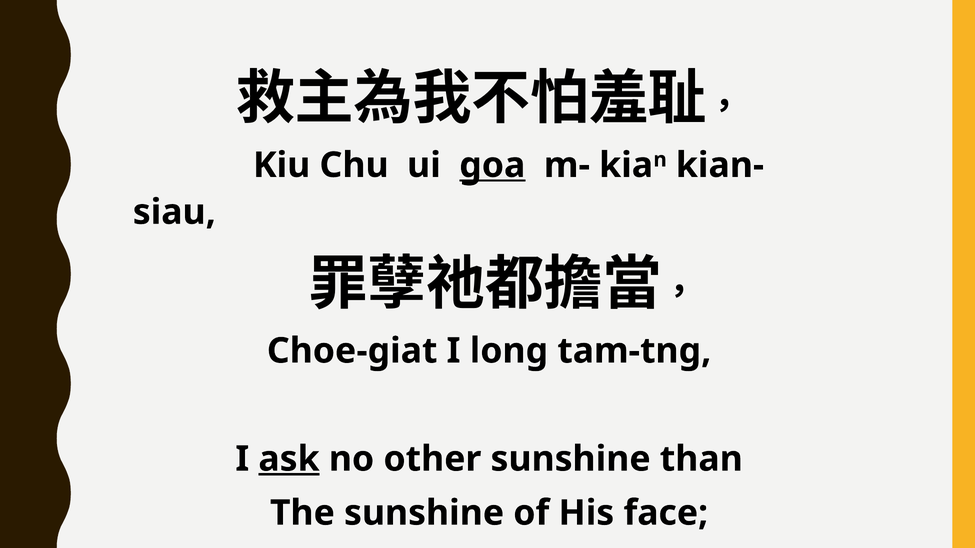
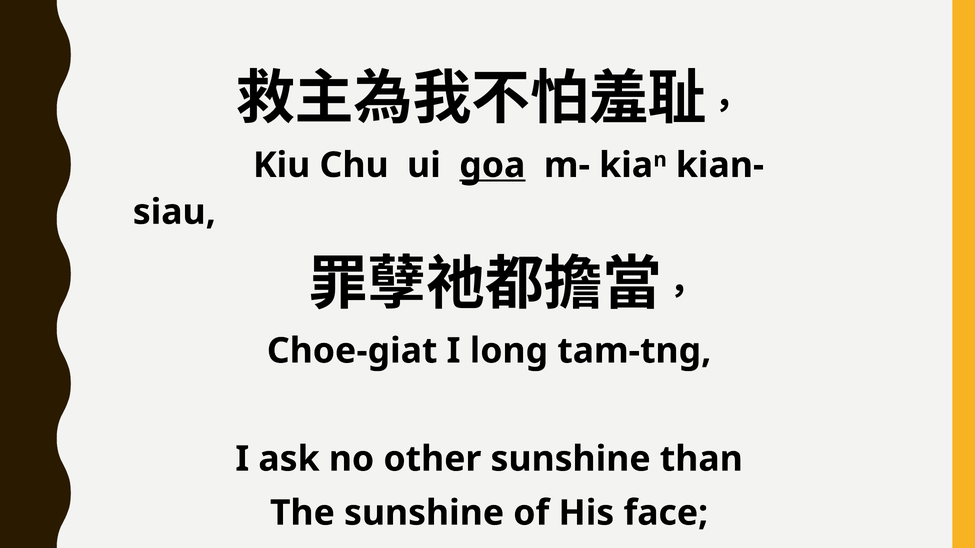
ask underline: present -> none (289, 459)
